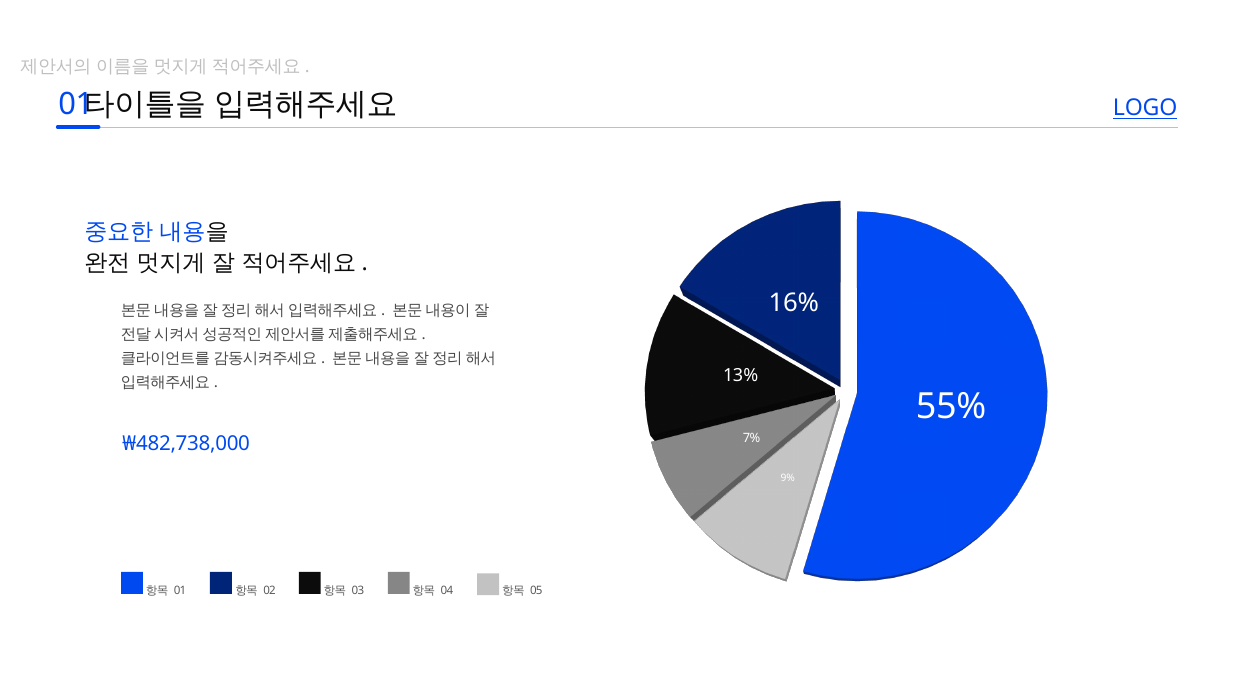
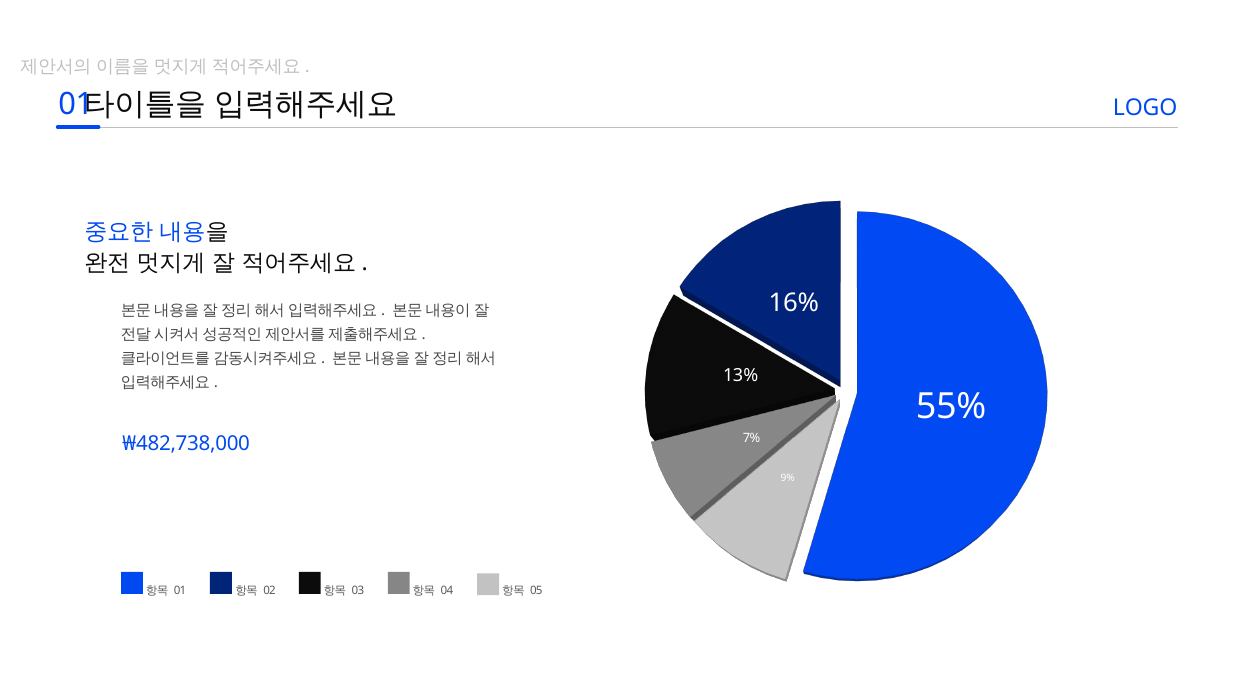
LOGO underline: present -> none (1145, 108)
